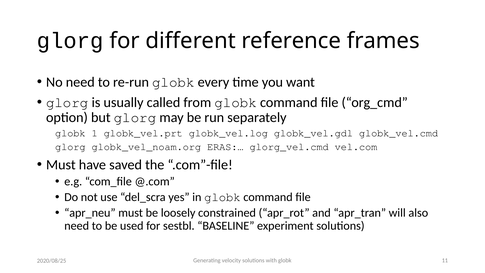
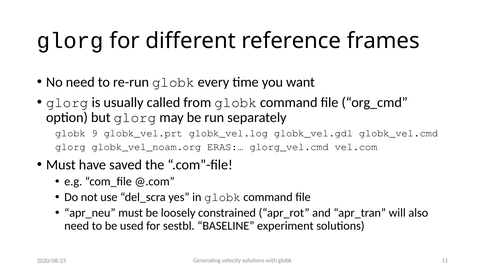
1: 1 -> 9 (95, 133)
